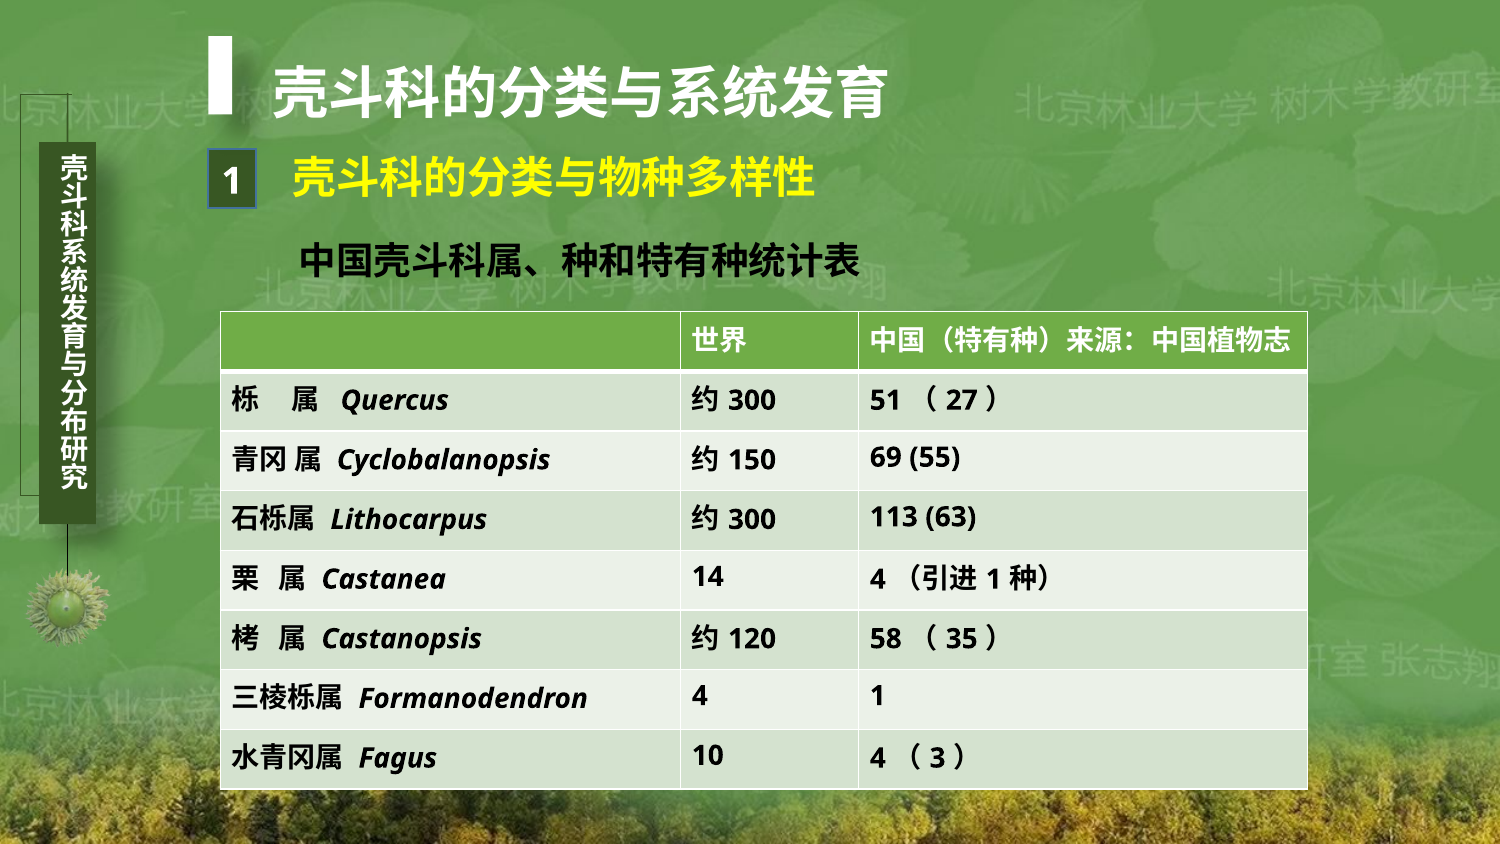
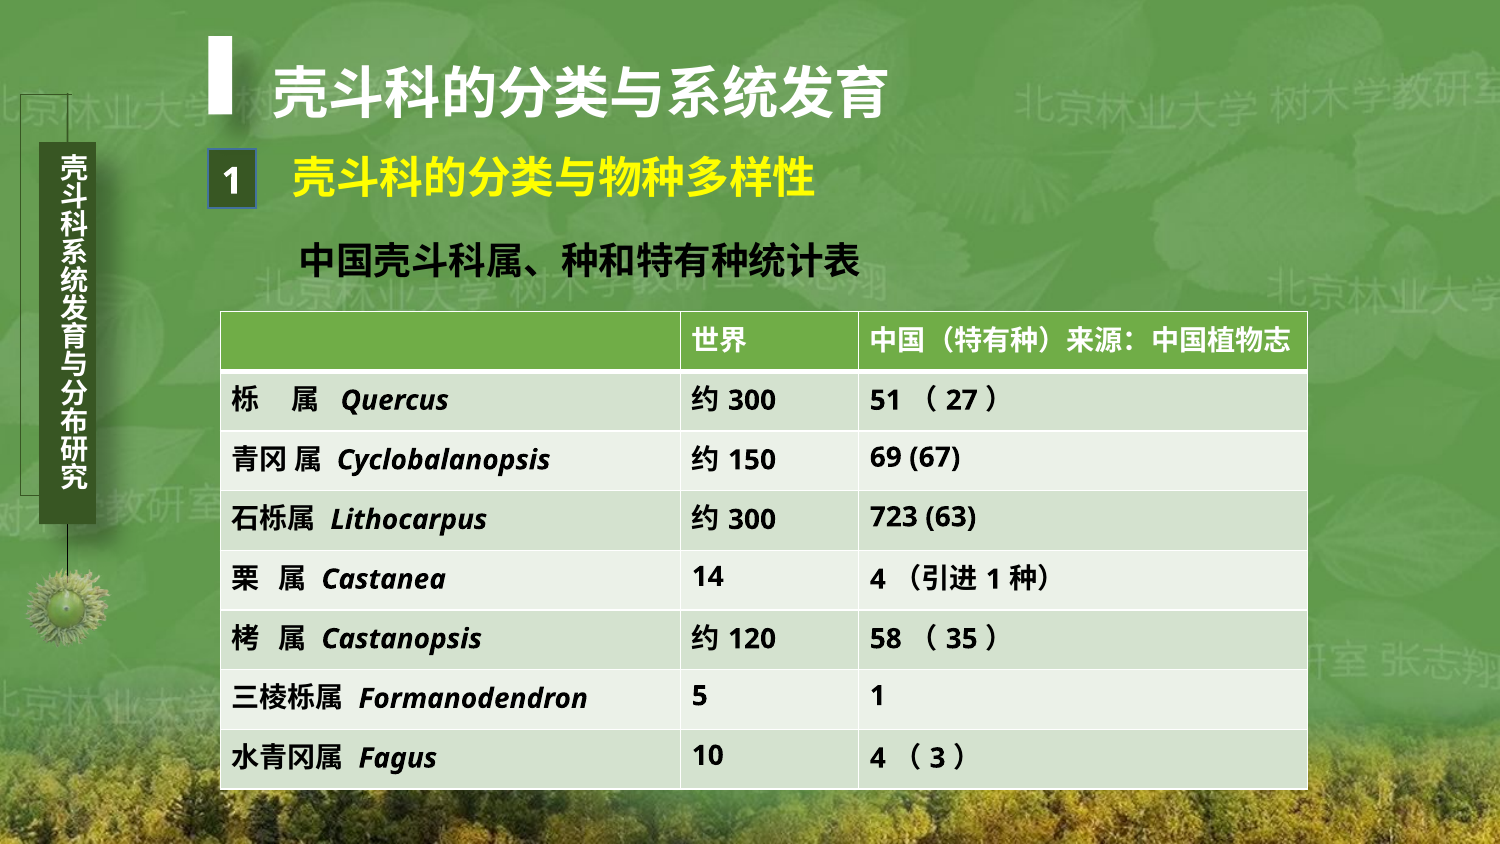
55: 55 -> 67 (935, 457)
113: 113 -> 723 (894, 517)
Formanodendron 4: 4 -> 5 (700, 696)
